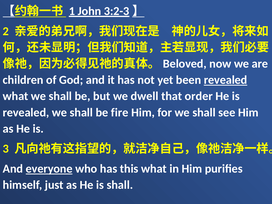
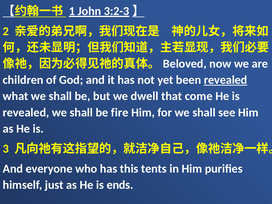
order: order -> come (199, 96)
everyone underline: present -> none (49, 169)
this what: what -> tents (154, 169)
is shall: shall -> ends (120, 185)
